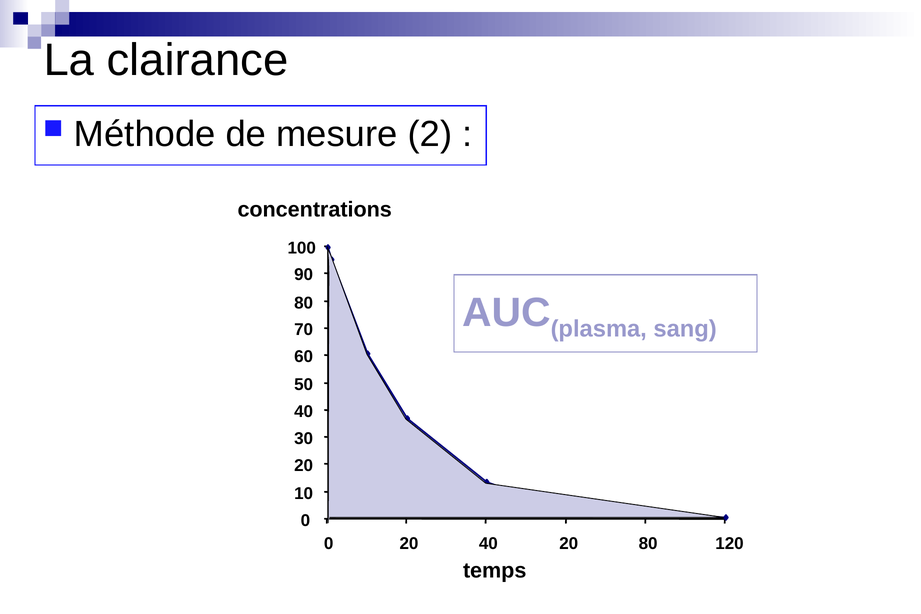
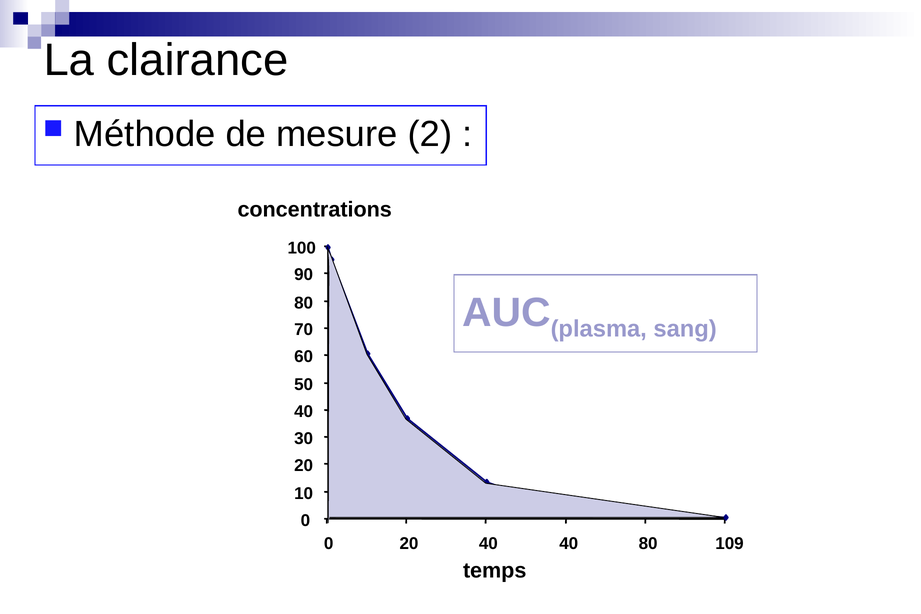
40 20: 20 -> 40 (569, 544)
120: 120 -> 109 (730, 544)
